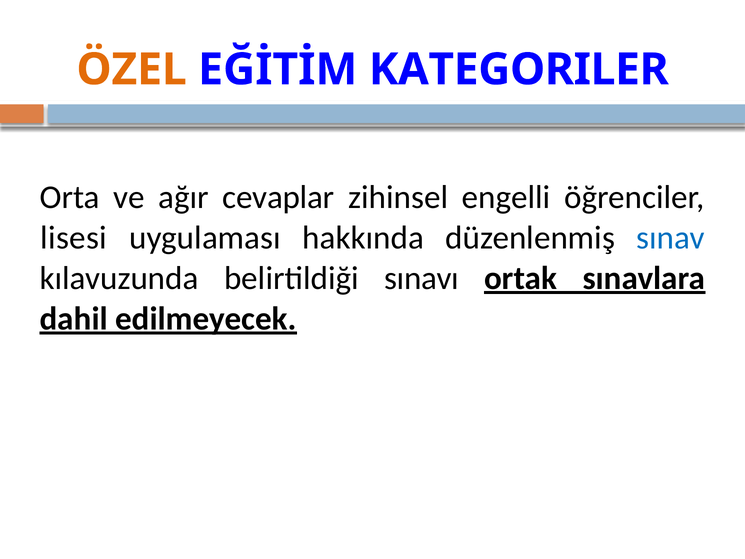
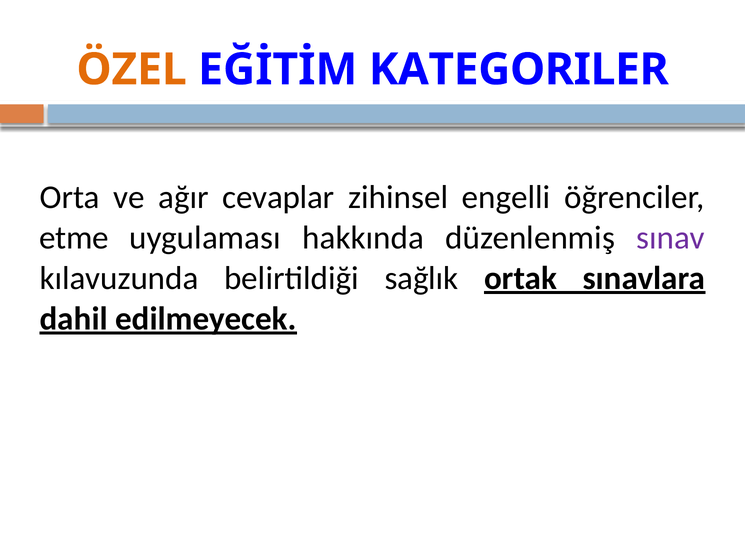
lisesi: lisesi -> etme (74, 238)
sınav colour: blue -> purple (671, 238)
sınavı: sınavı -> sağlık (421, 278)
